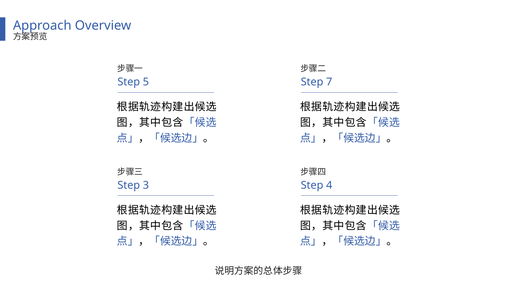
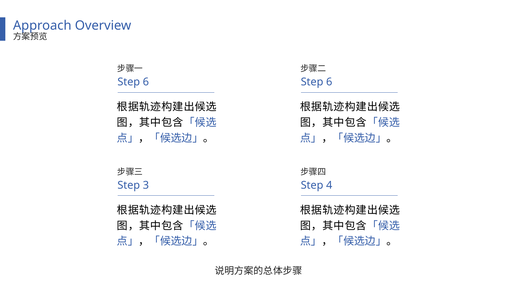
5: 5 -> 6 (146, 82)
7: 7 -> 6 (329, 82)
